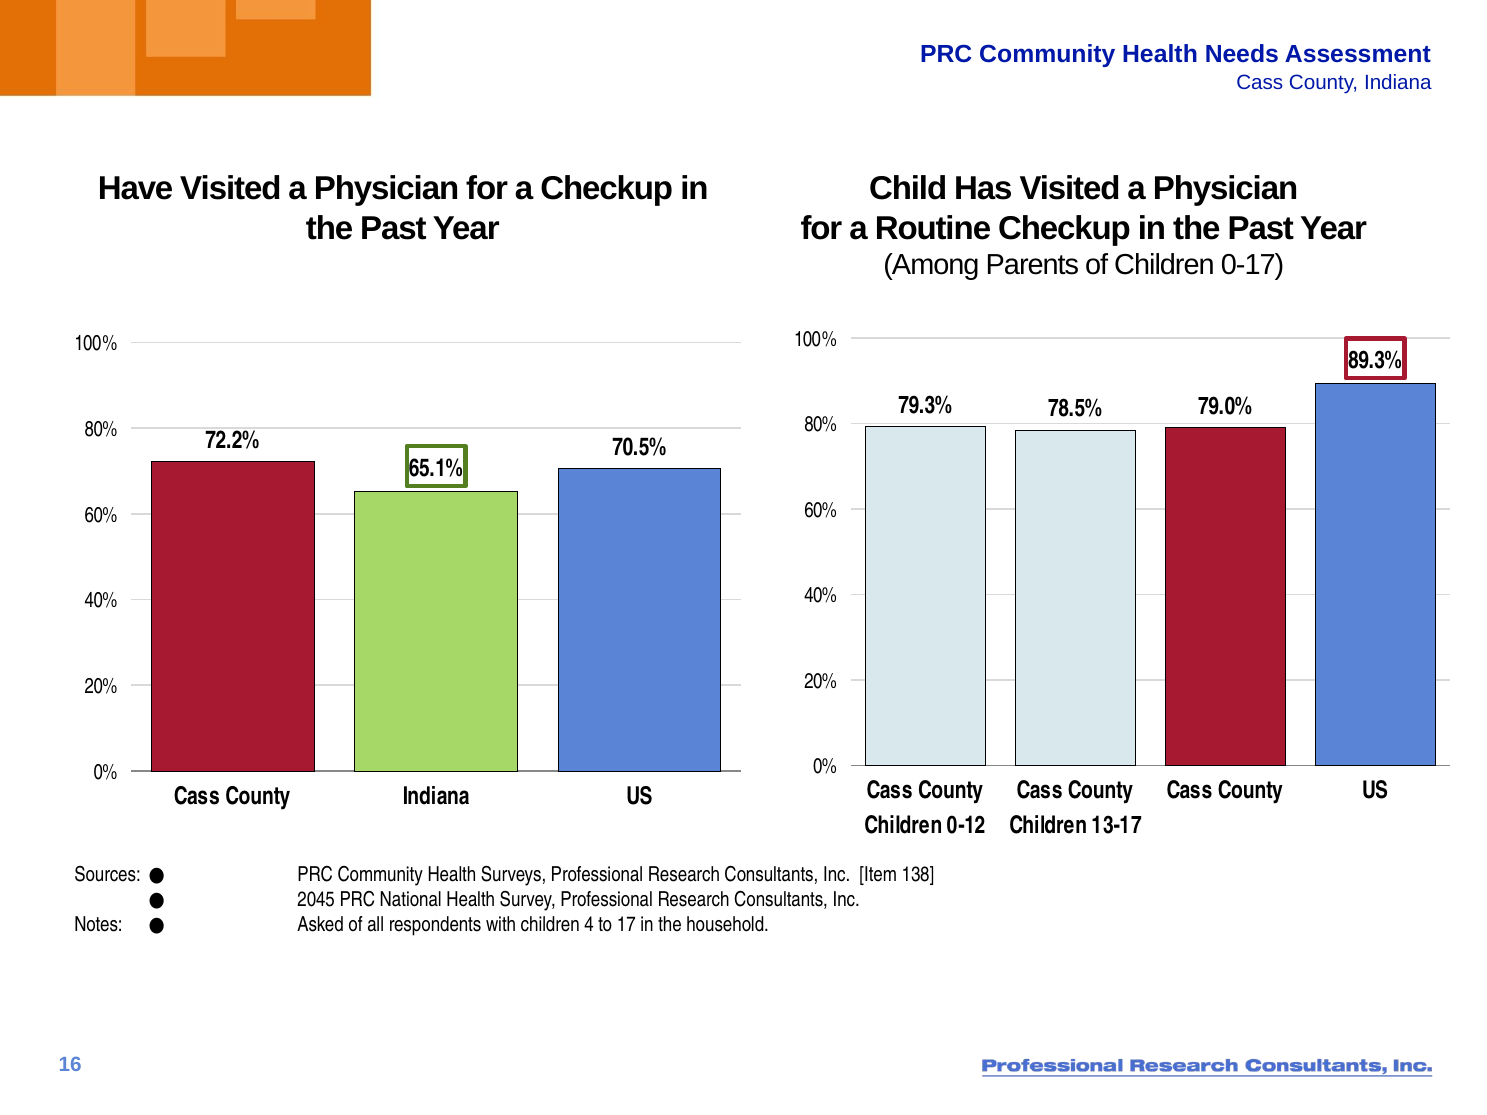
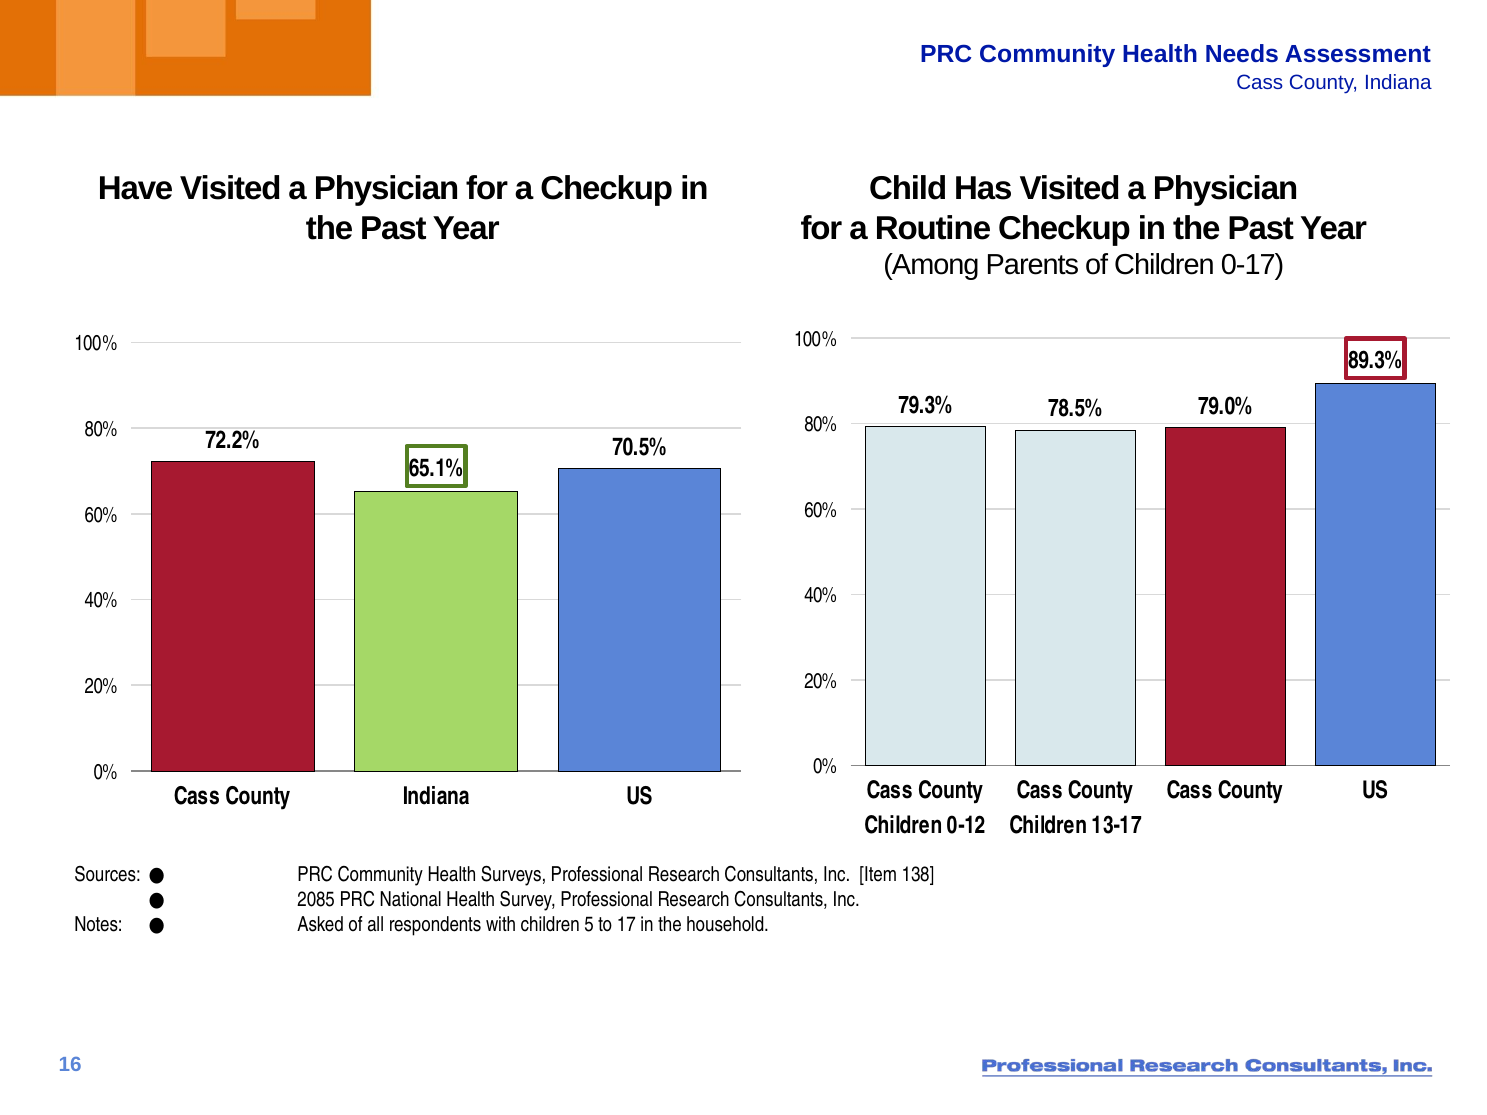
2045: 2045 -> 2085 (316, 900)
4: 4 -> 5 (589, 925)
